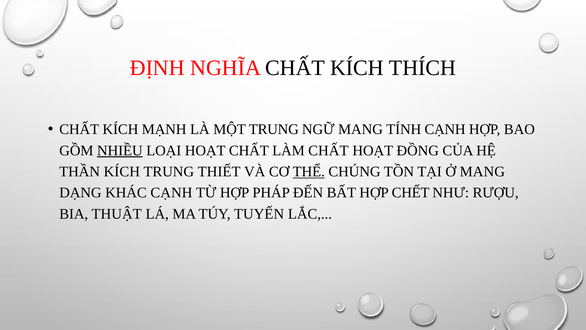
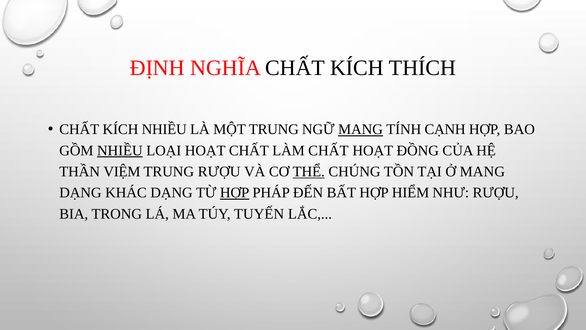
KÍCH MẠNH: MẠNH -> NHIỀU (164, 129)
MANG underline: none -> present (361, 129)
THẦN KÍCH: KÍCH -> VIỆM (122, 171)
TRUNG THIẾT: THIẾT -> RƯỢU (219, 171)
KHÁC CẠNH: CẠNH -> DẠNG (172, 193)
HỢP underline: none -> present (235, 193)
CHẾT: CHẾT -> HIỂM (411, 193)
THUẬT: THUẬT -> TRONG (117, 214)
